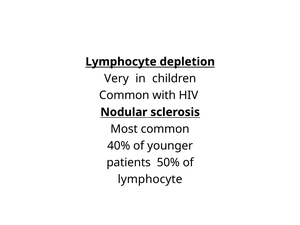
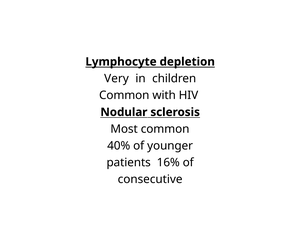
50%: 50% -> 16% (168, 163)
lymphocyte: lymphocyte -> consecutive (150, 179)
